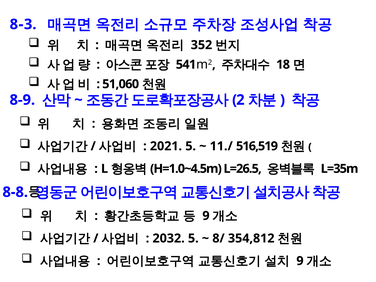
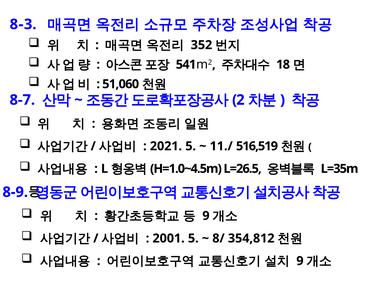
8-9: 8-9 -> 8-7 (22, 100)
8-8: 8-8 -> 8-9 (15, 192)
2032: 2032 -> 2001 (169, 238)
